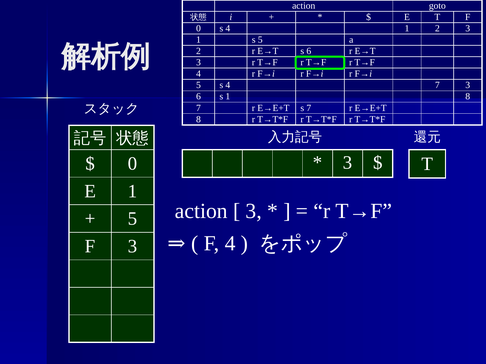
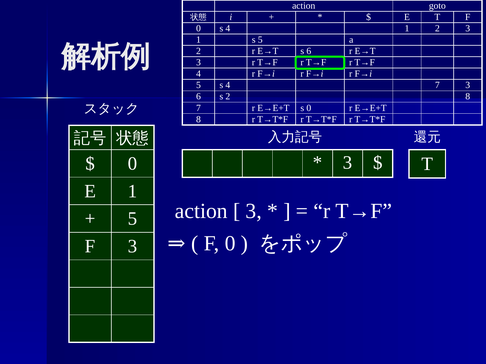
s 1: 1 -> 2 (228, 97)
s 7: 7 -> 0 (309, 108)
4: 4 -> 0 (230, 244)
